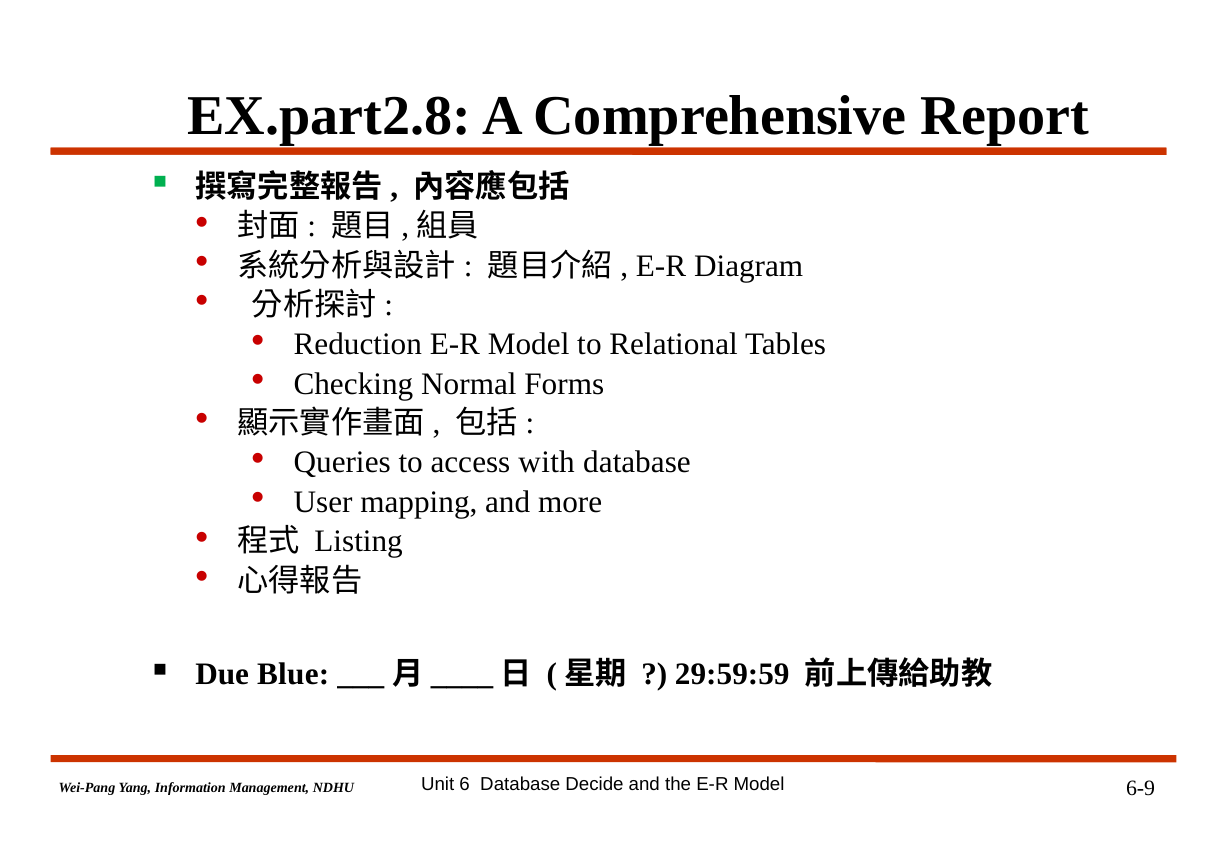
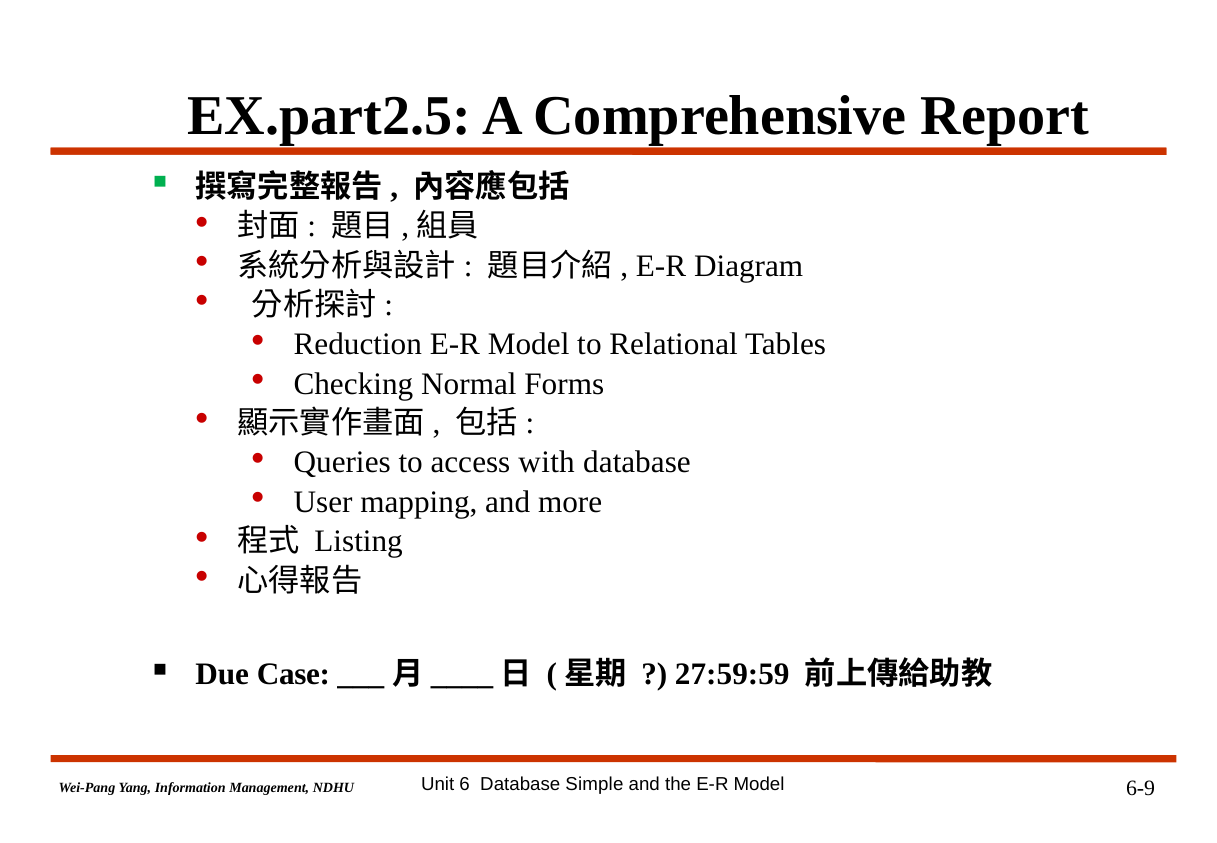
EX.part2.8: EX.part2.8 -> EX.part2.5 (329, 116)
Blue: Blue -> Case (293, 674)
29:59:59: 29:59:59 -> 27:59:59 (732, 674)
Decide: Decide -> Simple (594, 784)
